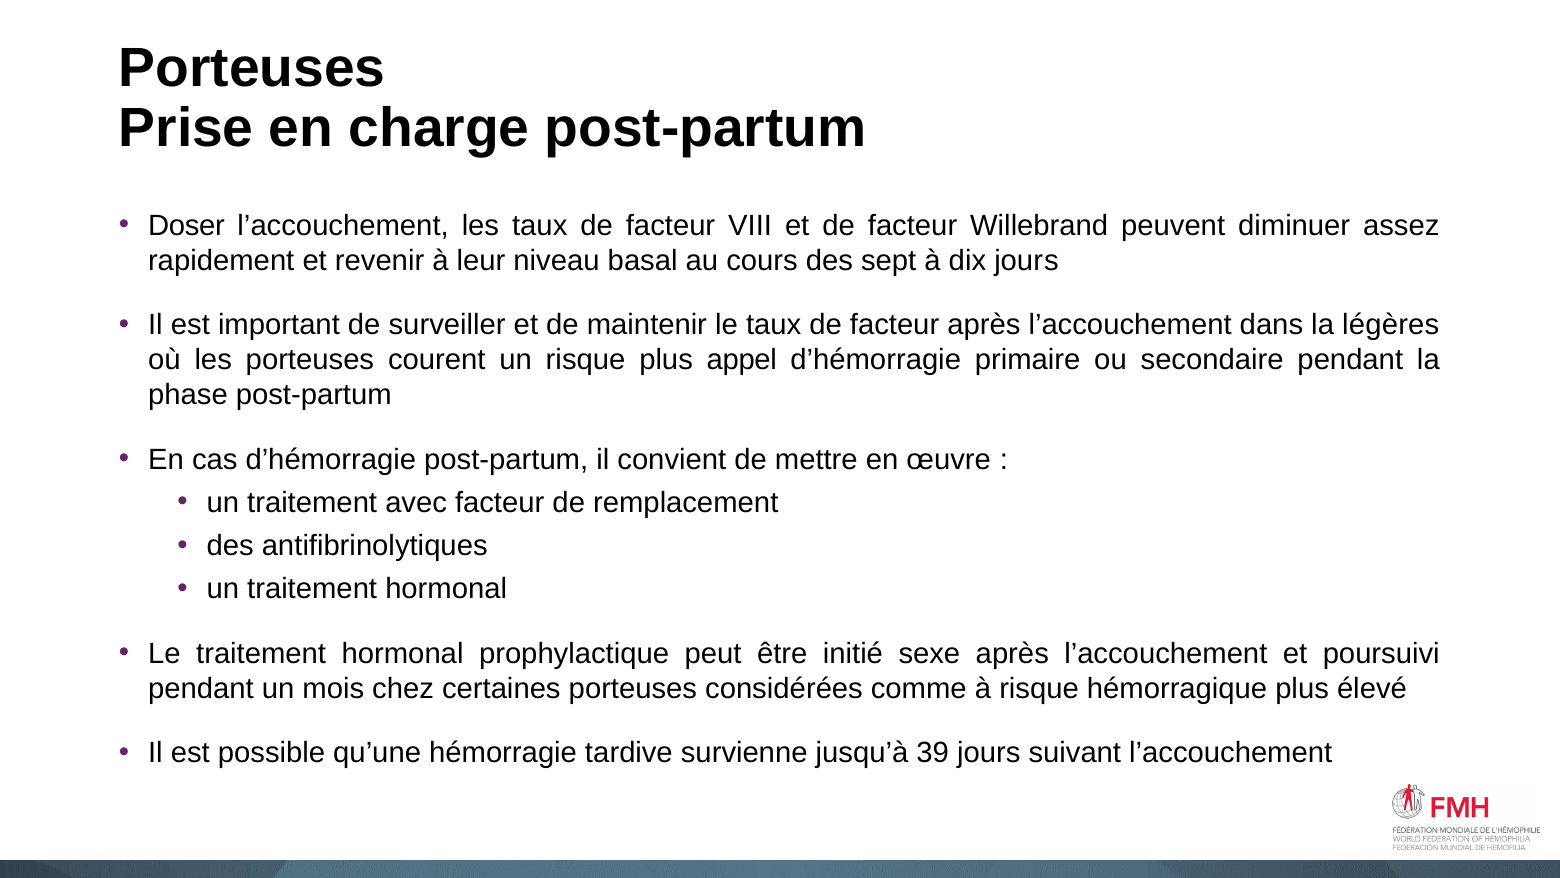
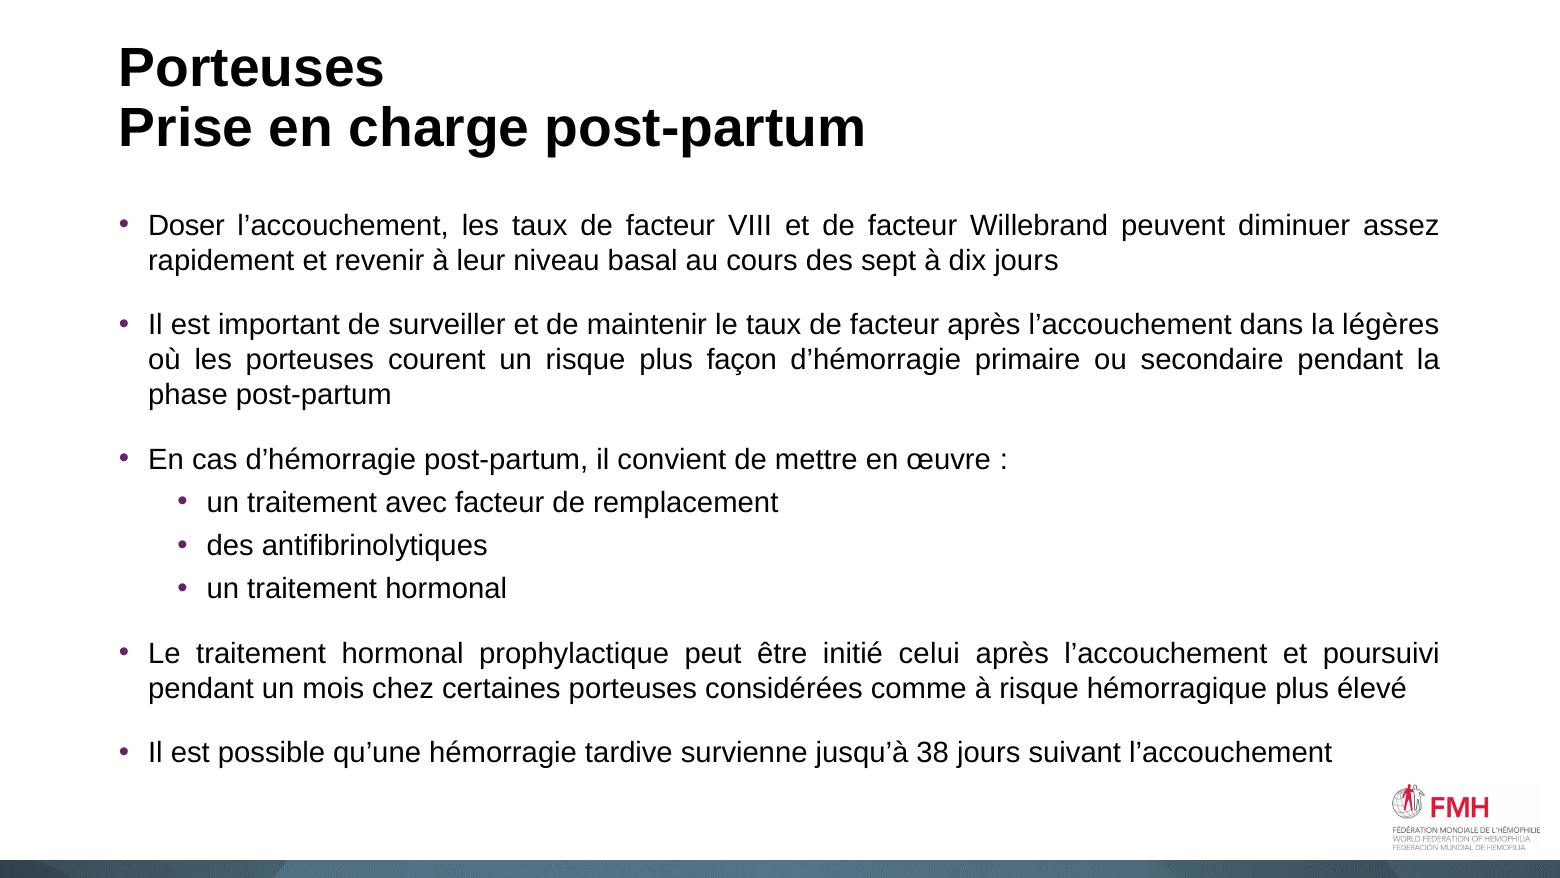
appel: appel -> façon (742, 360)
sexe: sexe -> celui (929, 653)
39: 39 -> 38 (933, 753)
